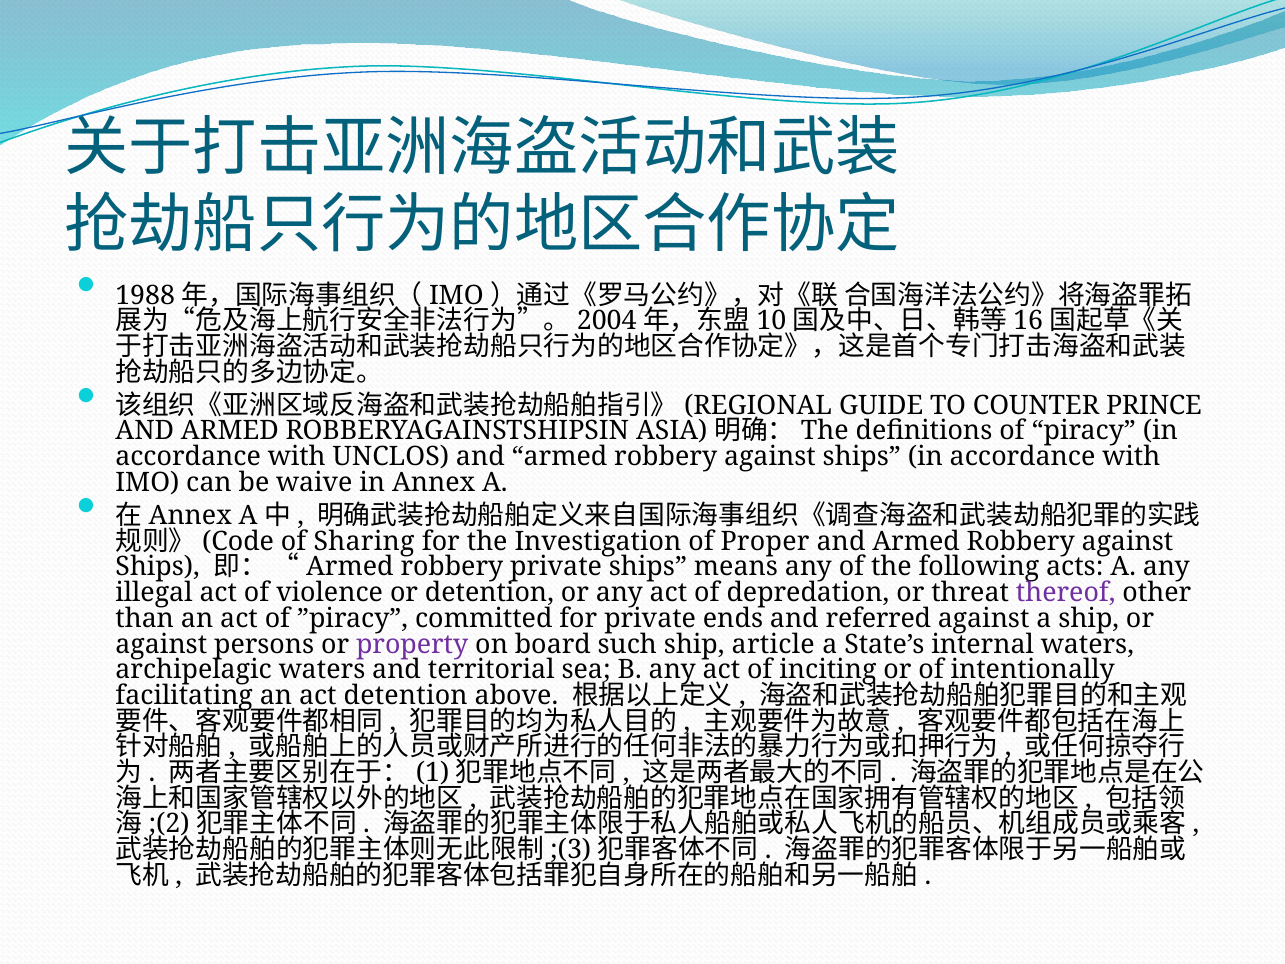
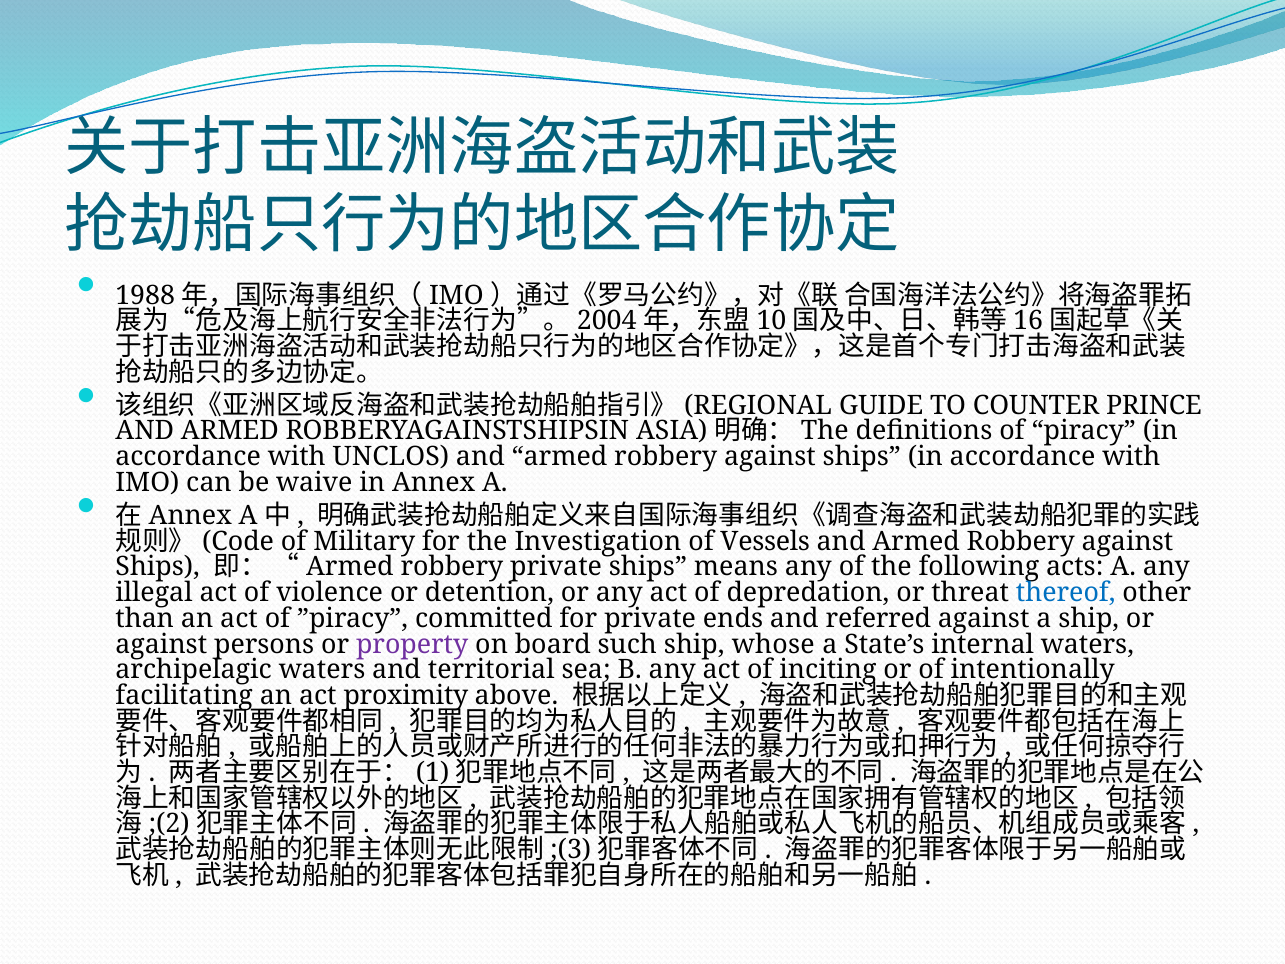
Sharing: Sharing -> Military (364, 541)
Proper: Proper -> Vessels (765, 541)
thereof colour: purple -> blue (1066, 593)
article: article -> whose (773, 644)
act detention: detention -> proximity (406, 695)
